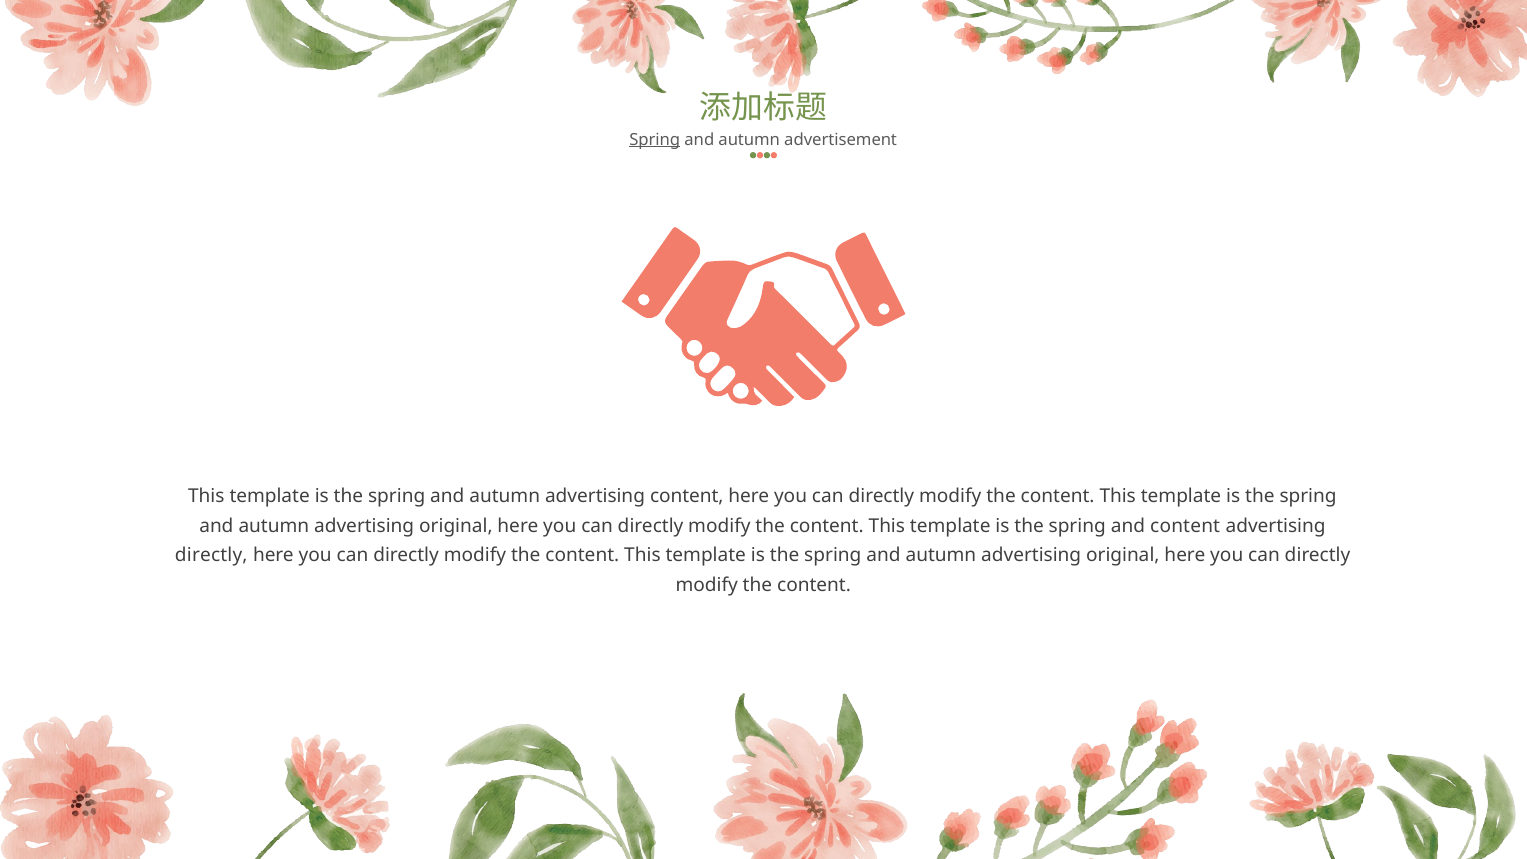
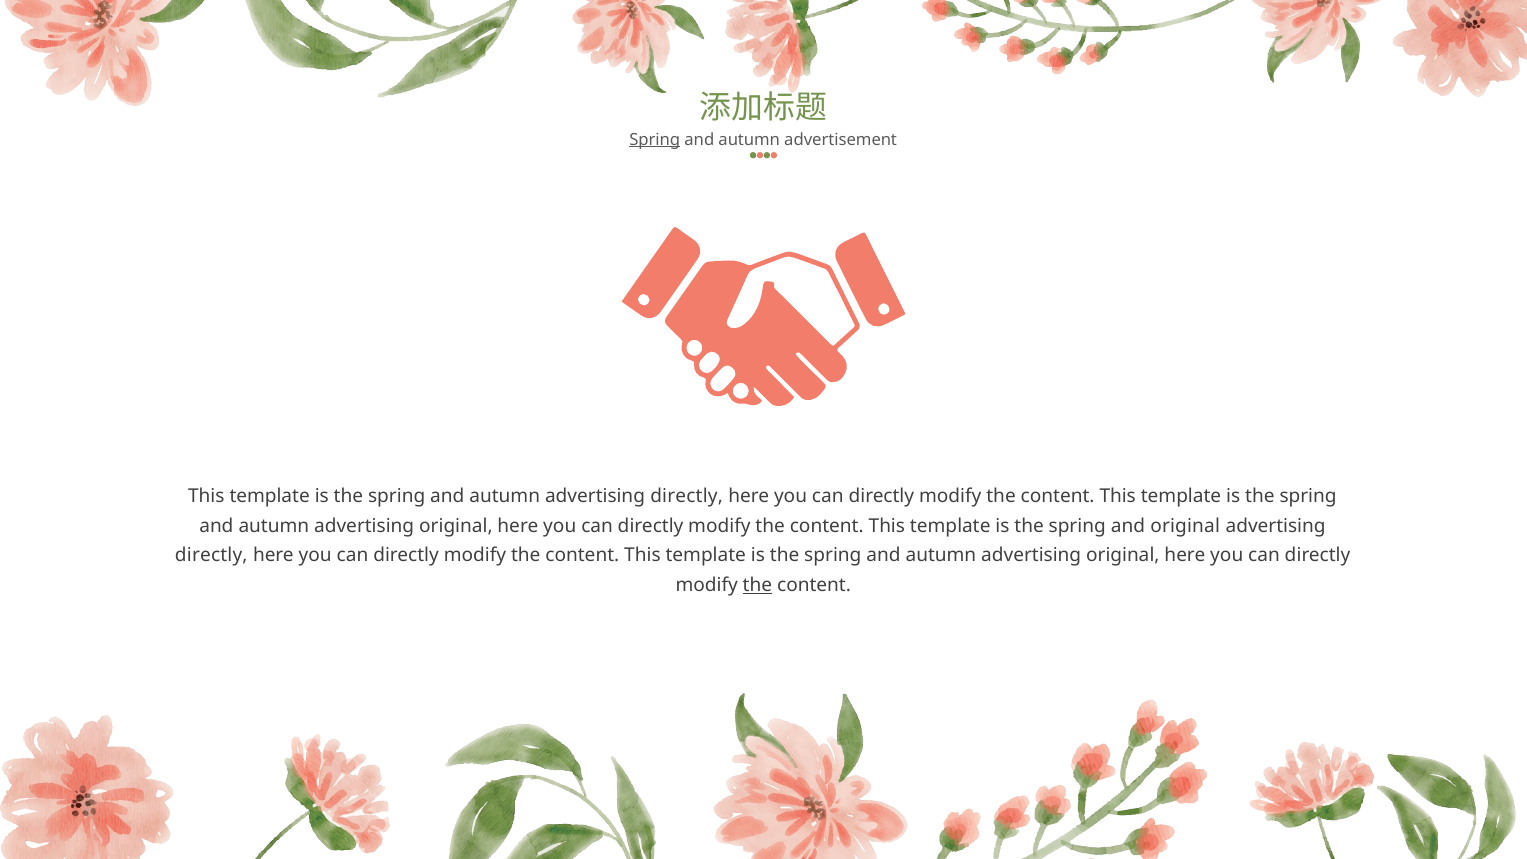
autumn advertising content: content -> directly (687, 496)
and content: content -> original (1185, 526)
the underline: none -> present (757, 585)
